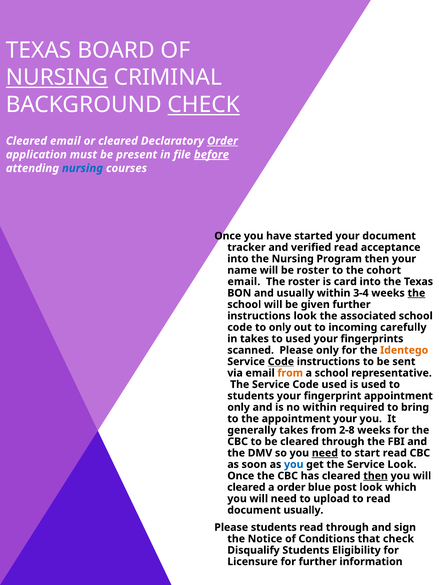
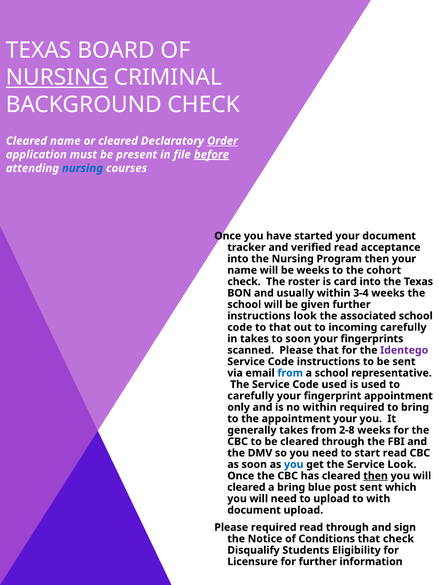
CHECK underline: present -> none (204, 105)
Cleared email: email -> name (65, 141)
be roster: roster -> weeks (313, 270)
email: email -> check (244, 282)
the underline: present -> none (416, 293)
to only: only -> that (280, 328)
to used: used -> soon (298, 339)
Please only: only -> that (327, 350)
Identego colour: orange -> purple (404, 350)
Code underline: present -> none (281, 362)
from colour: orange -> blue (290, 373)
students: students -> carefully (251, 396)
need underline: present -> none (325, 453)
a order: order -> bring (291, 488)
post look: look -> sent (371, 488)
to read: read -> with (378, 499)
document usually: usually -> upload (303, 510)
Please students: students -> required (274, 528)
